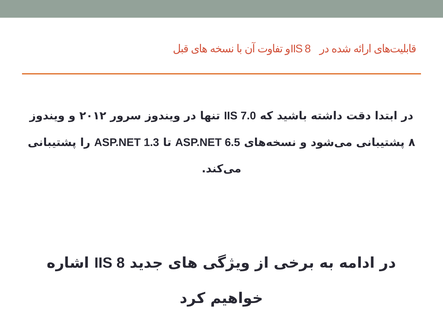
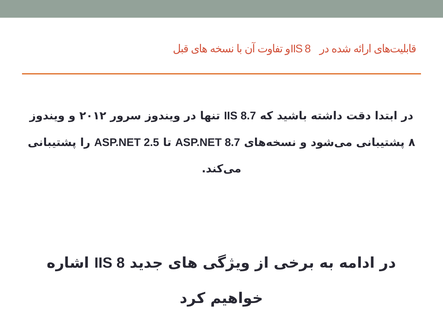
IIS 7.0: 7.0 -> 8.7 (248, 116)
1.3: 1.3 -> 2.5 (151, 143)
ASP.NET 6.5: 6.5 -> 8.7 (232, 143)
